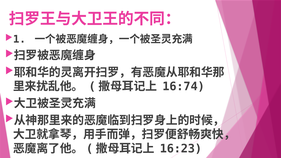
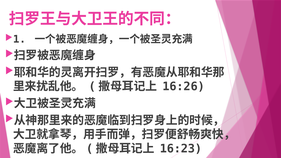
16:74: 16:74 -> 16:26 (184, 87)
